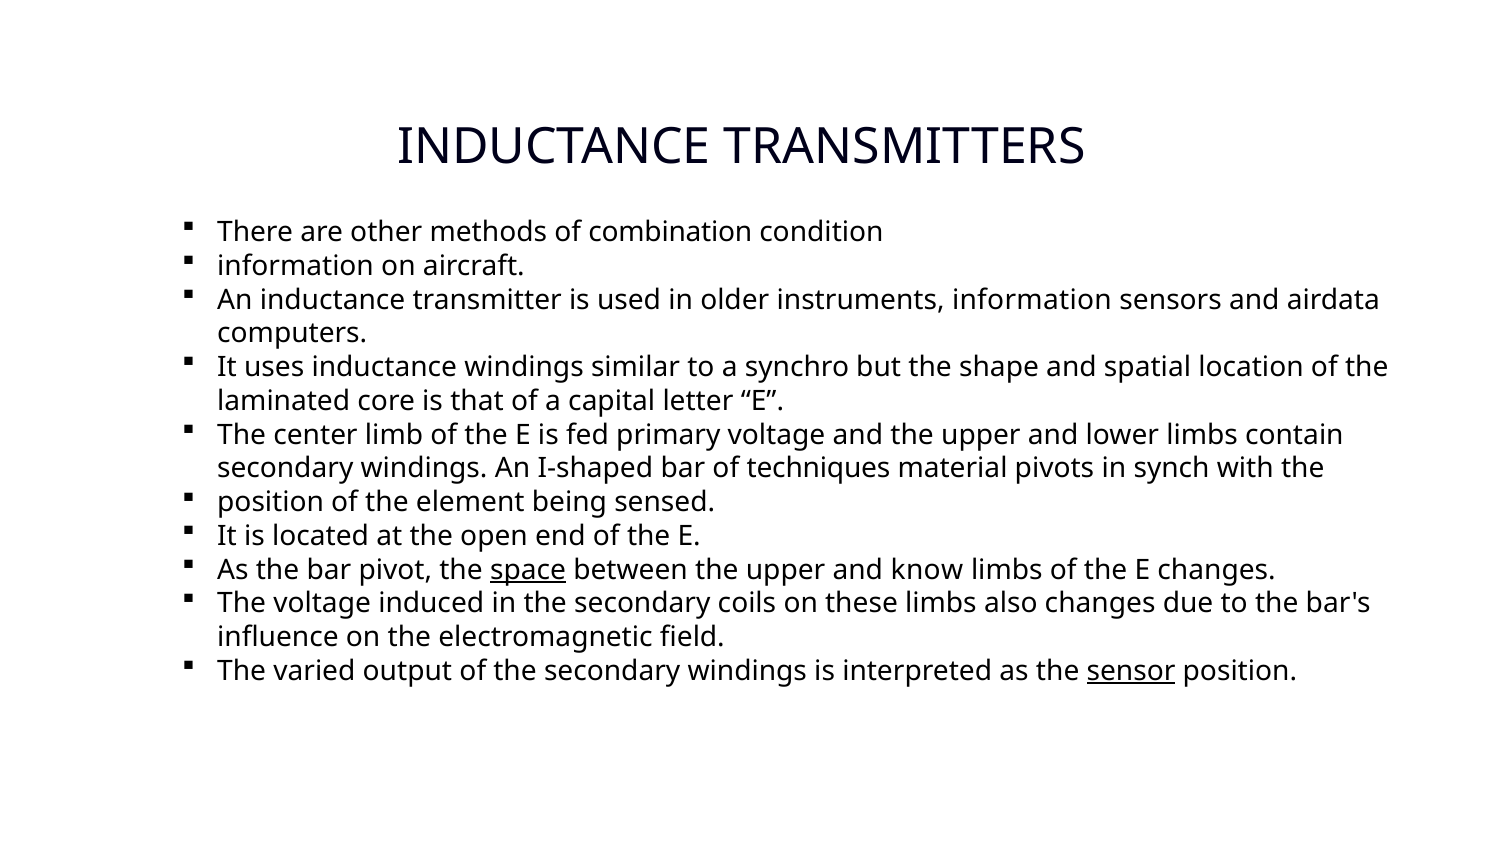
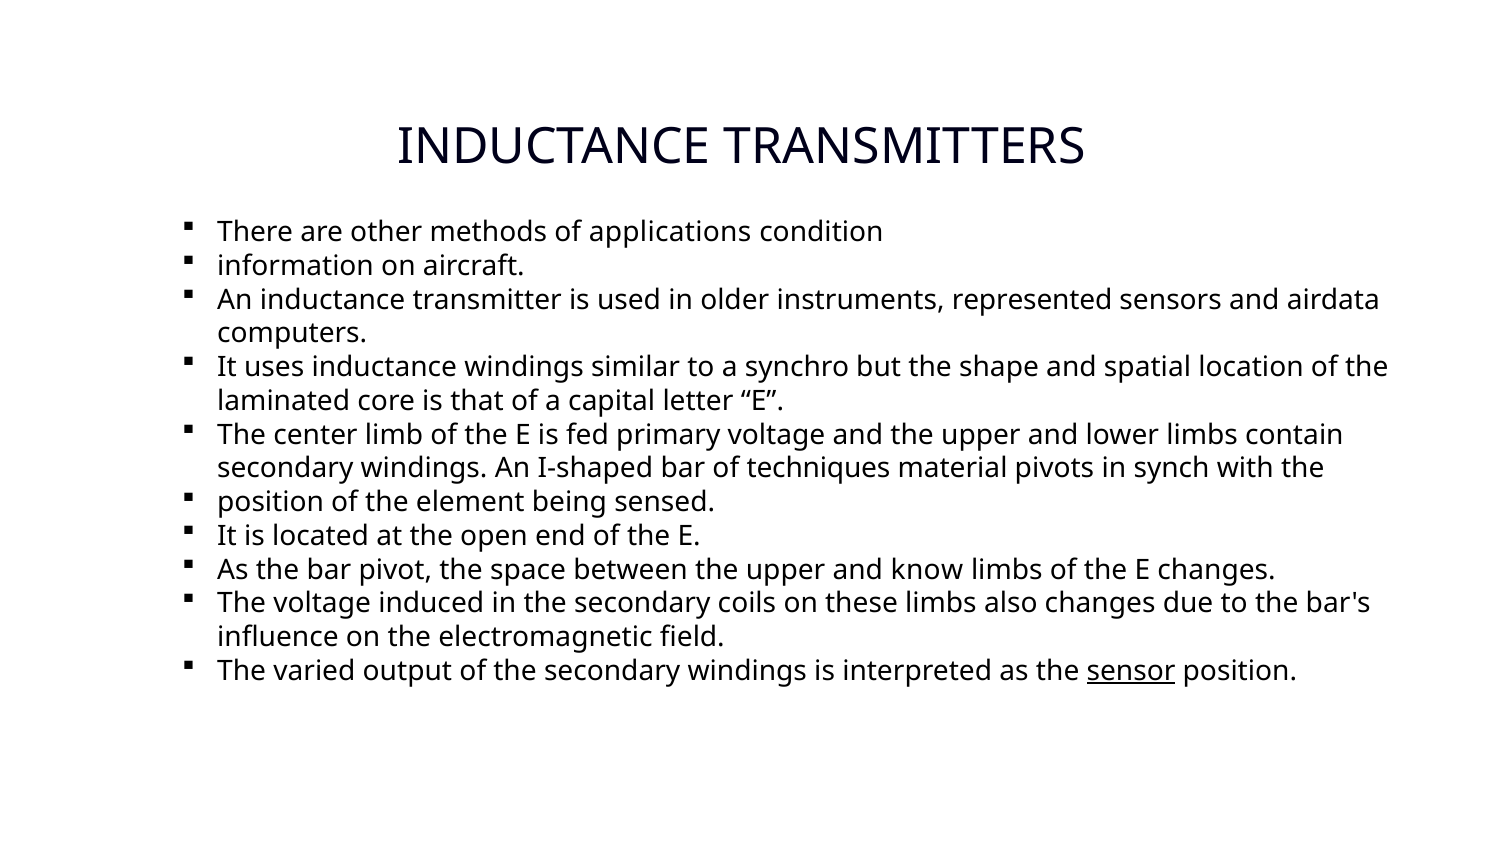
combination: combination -> applications (670, 232)
instruments information: information -> represented (1032, 300)
space underline: present -> none (528, 570)
